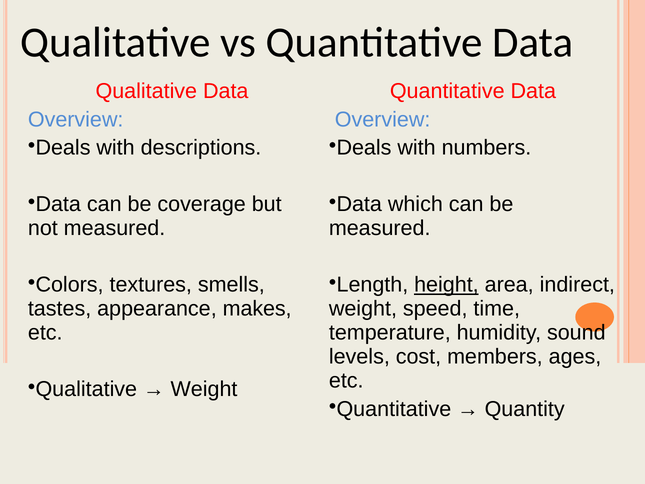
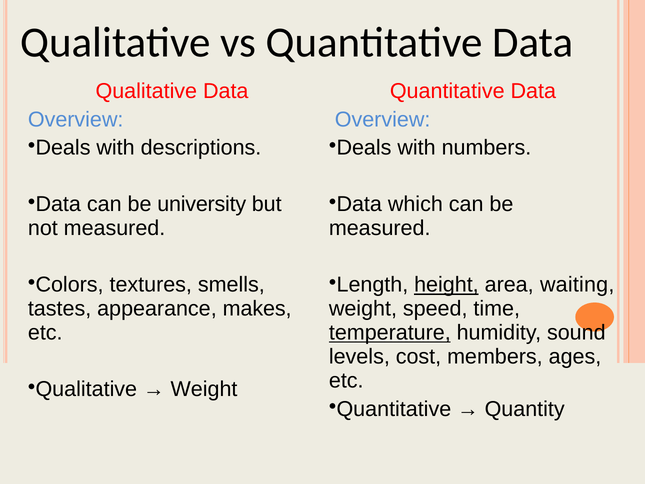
coverage: coverage -> university (202, 204)
indirect: indirect -> waiting (577, 285)
temperature underline: none -> present (390, 333)
